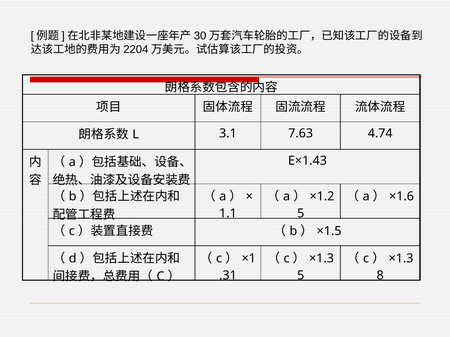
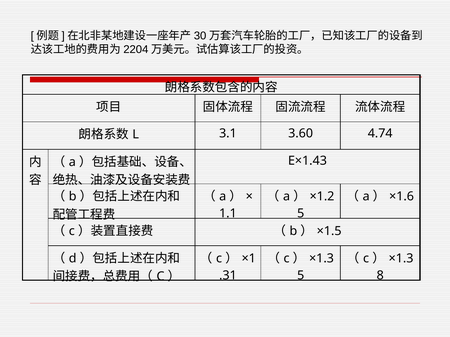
7.63: 7.63 -> 3.60 (301, 134)
